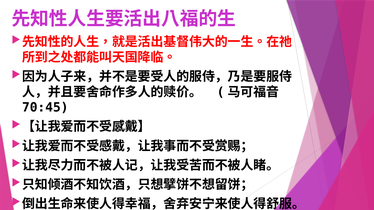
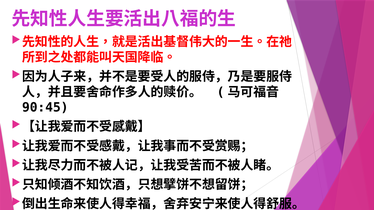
70:45: 70:45 -> 90:45 (45, 108)
